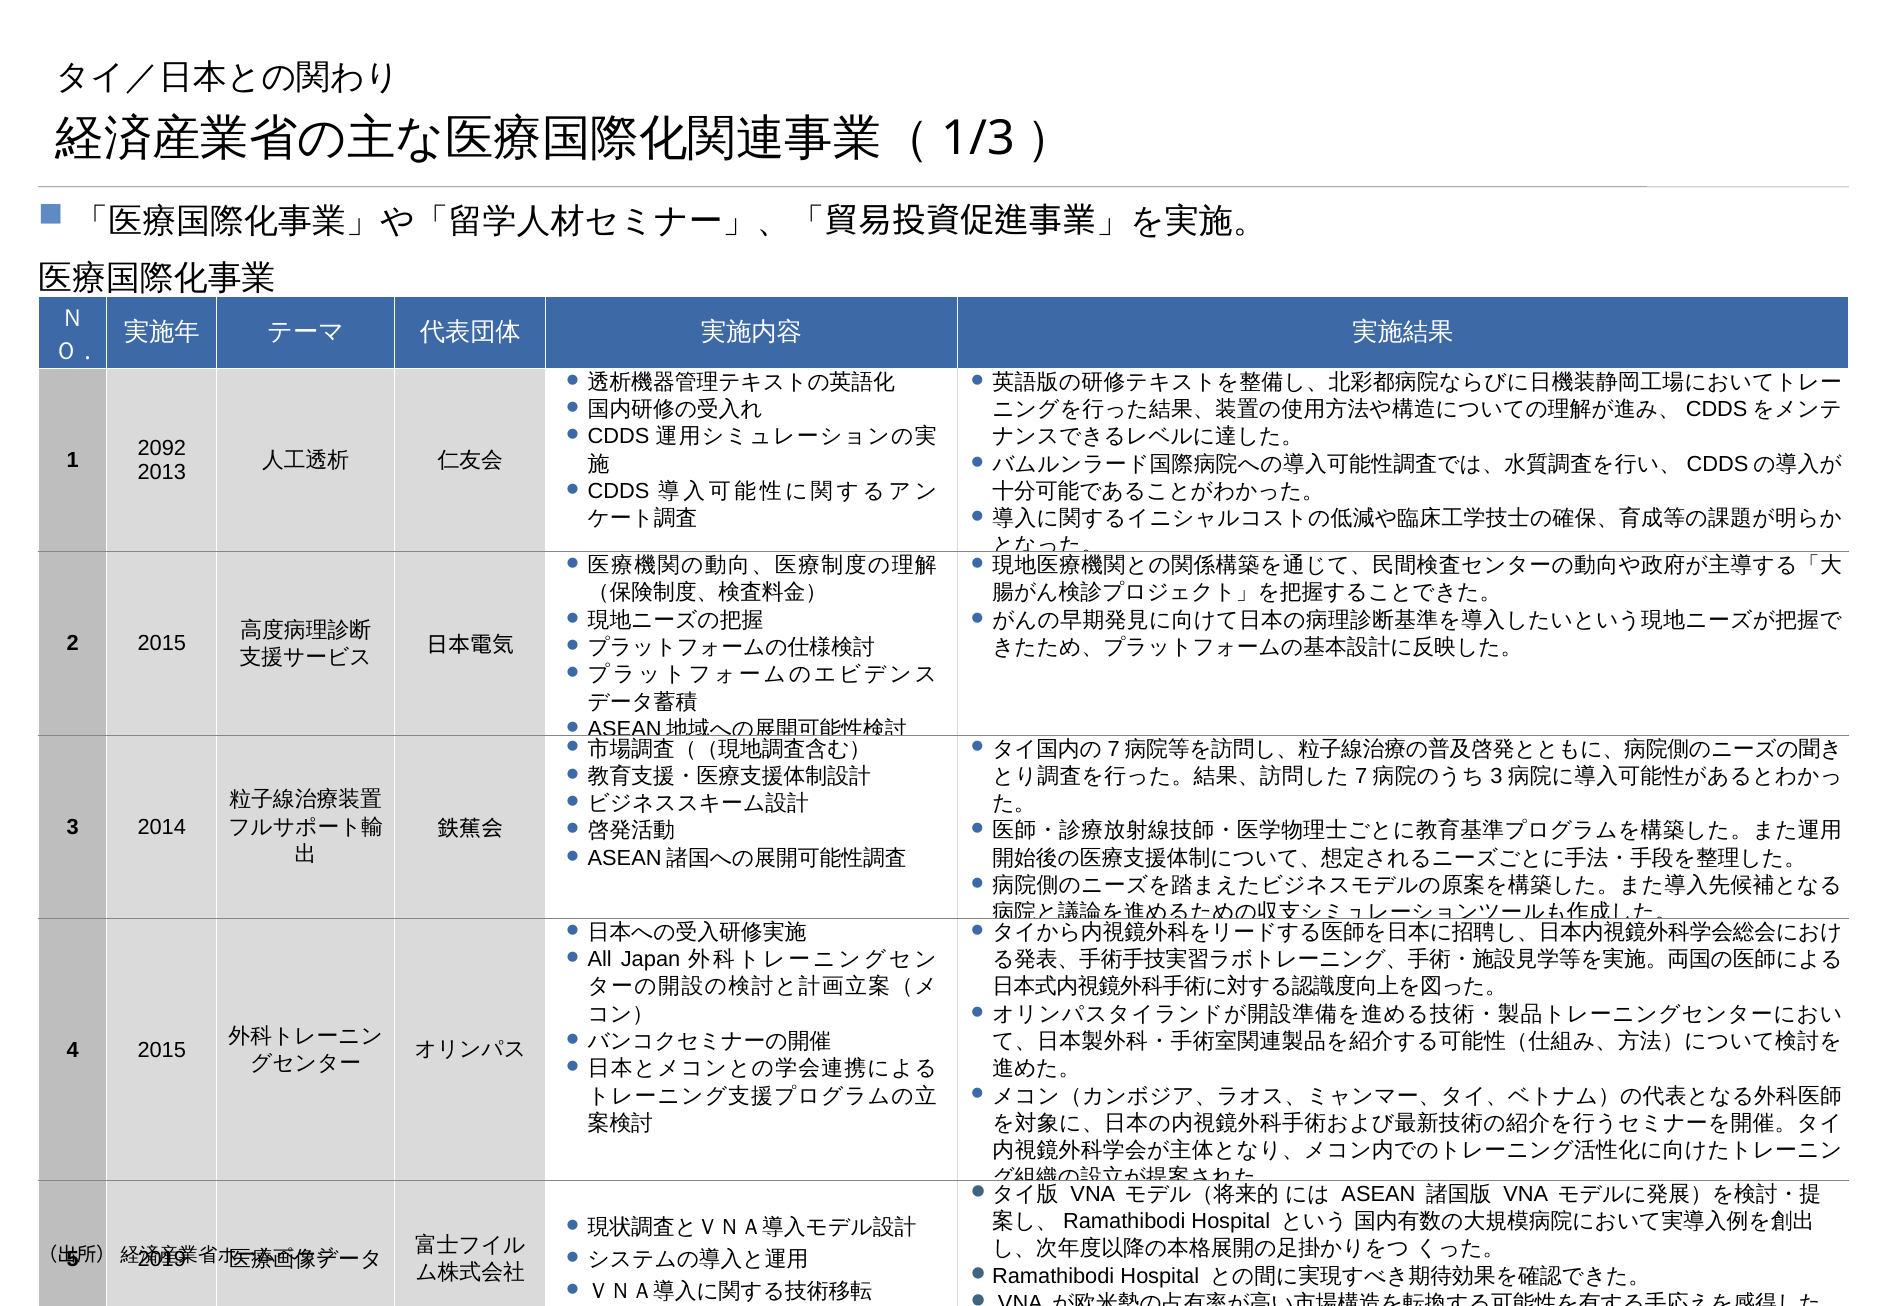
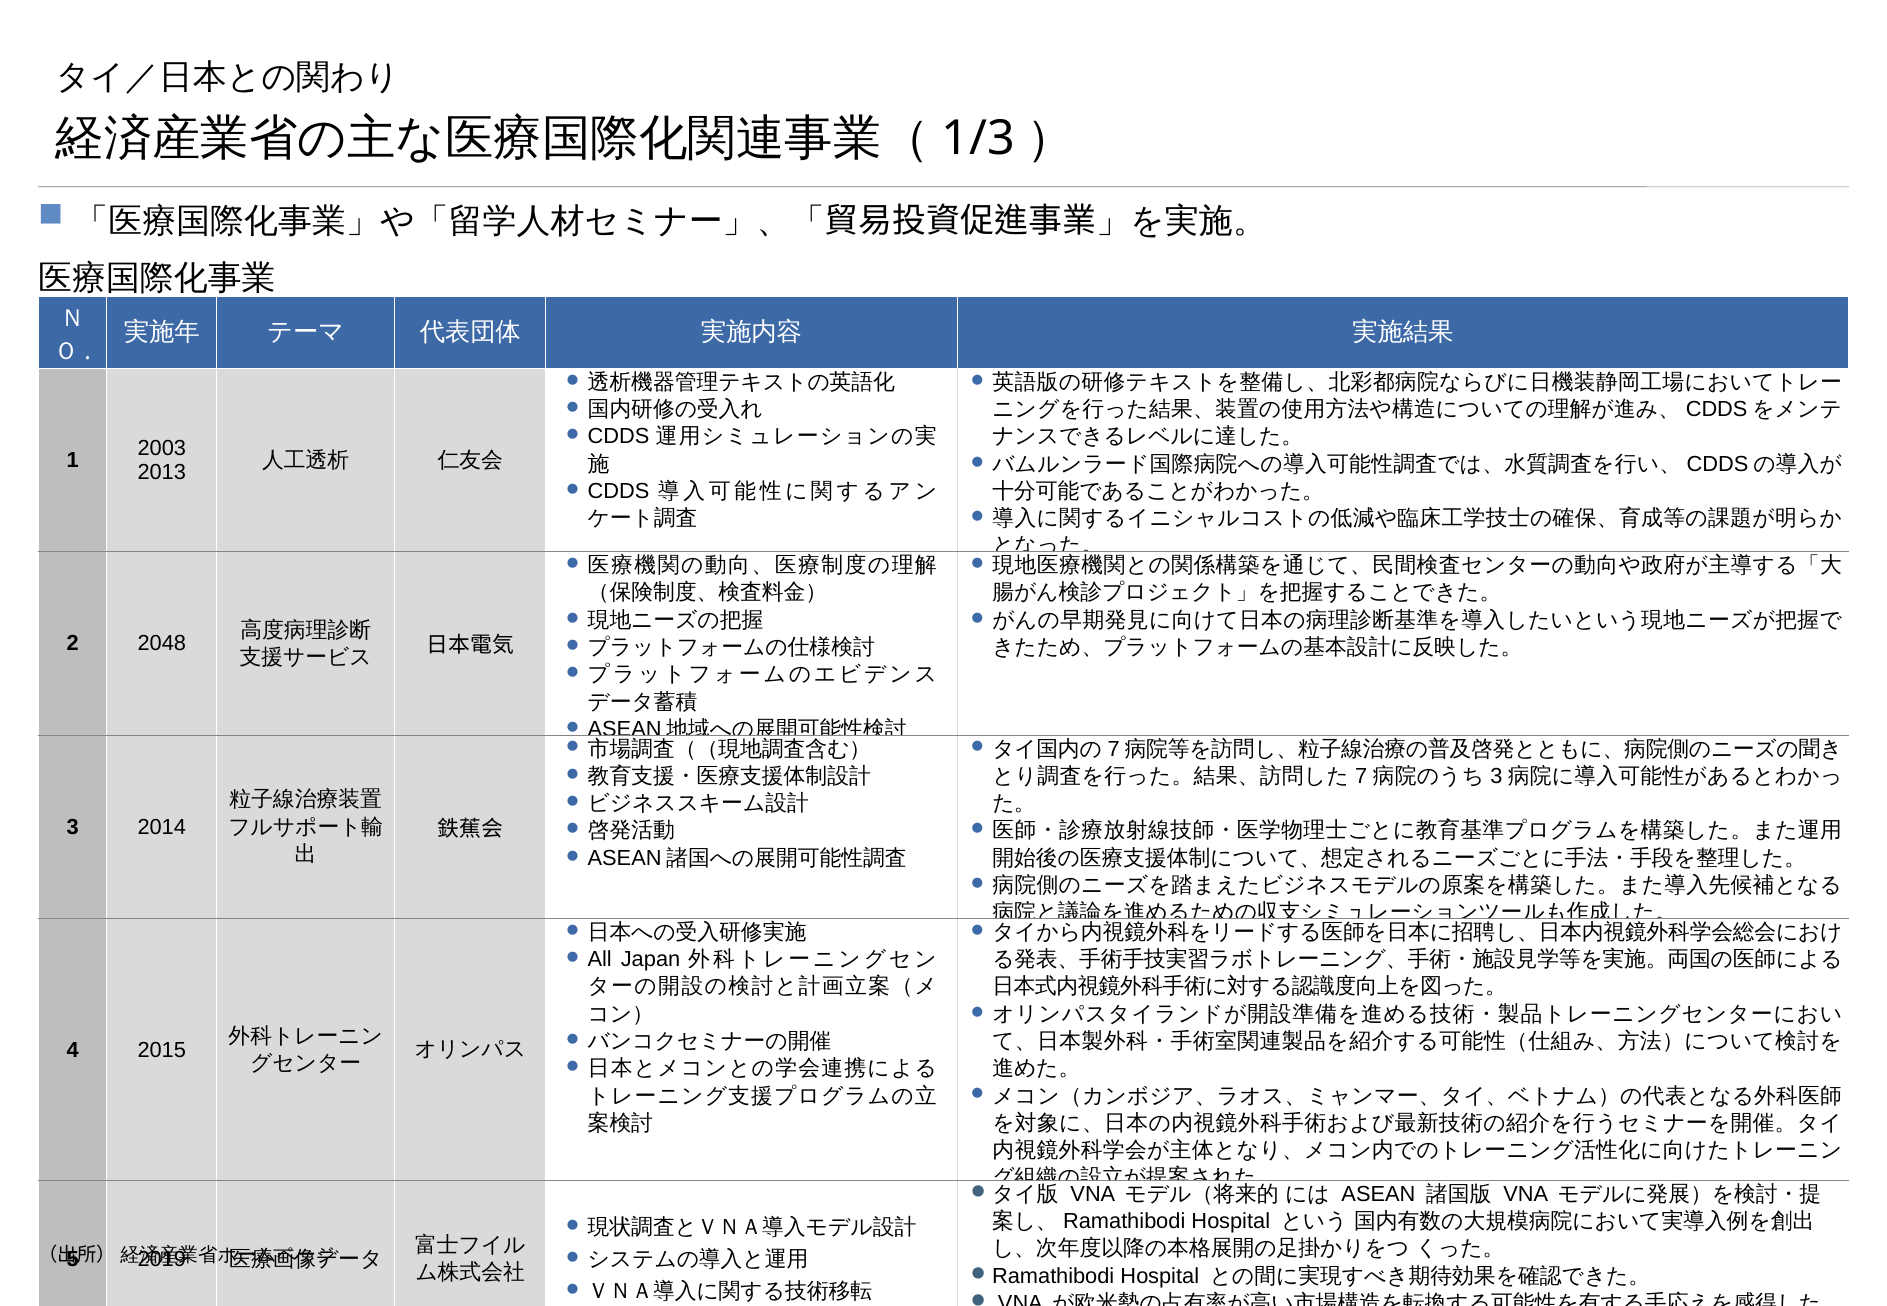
2092: 2092 -> 2003 (162, 448)
2 2015: 2015 -> 2048 (162, 644)
